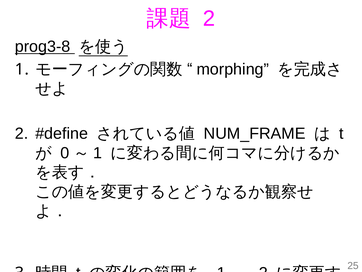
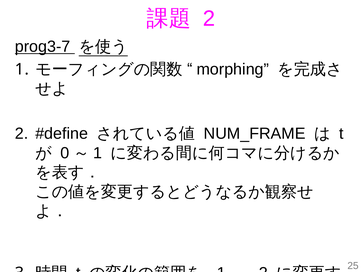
prog3-8: prog3-8 -> prog3-7 (43, 47)
